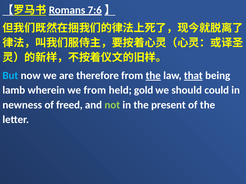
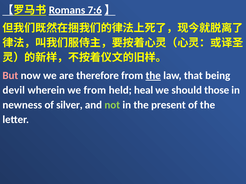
But colour: light blue -> pink (10, 76)
that underline: present -> none (193, 76)
lamb: lamb -> devil (14, 90)
gold: gold -> heal (144, 90)
could: could -> those (217, 90)
freed: freed -> silver (69, 105)
